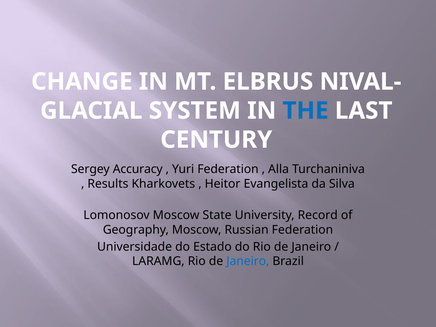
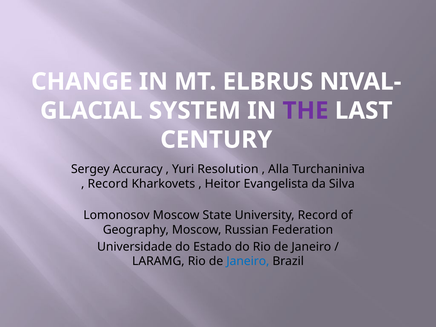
THE colour: blue -> purple (306, 111)
Yuri Federation: Federation -> Resolution (228, 169)
Results: Results -> Record (108, 184)
